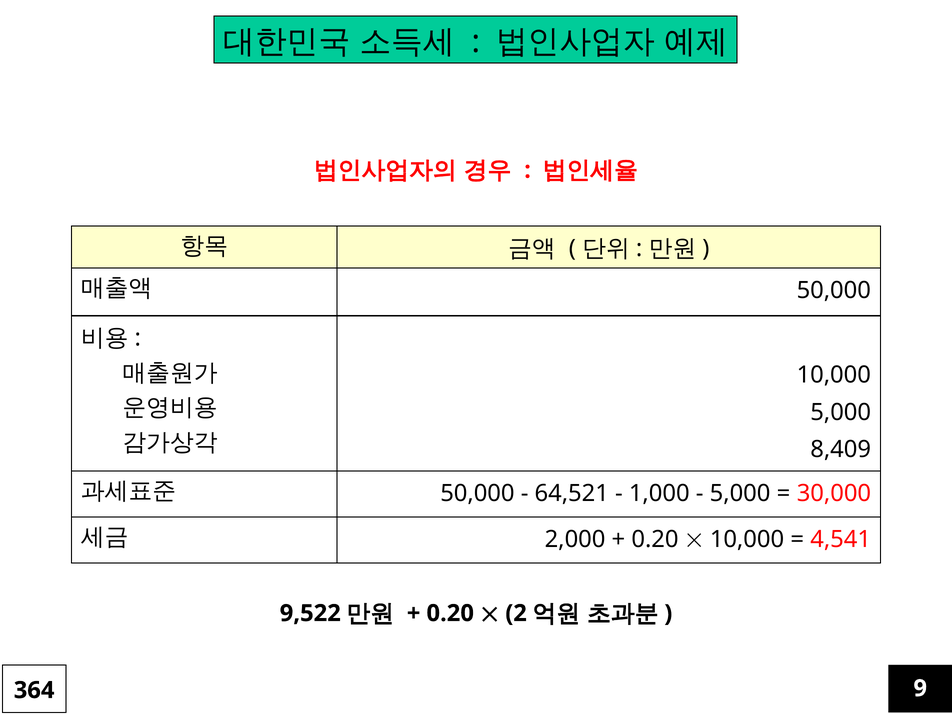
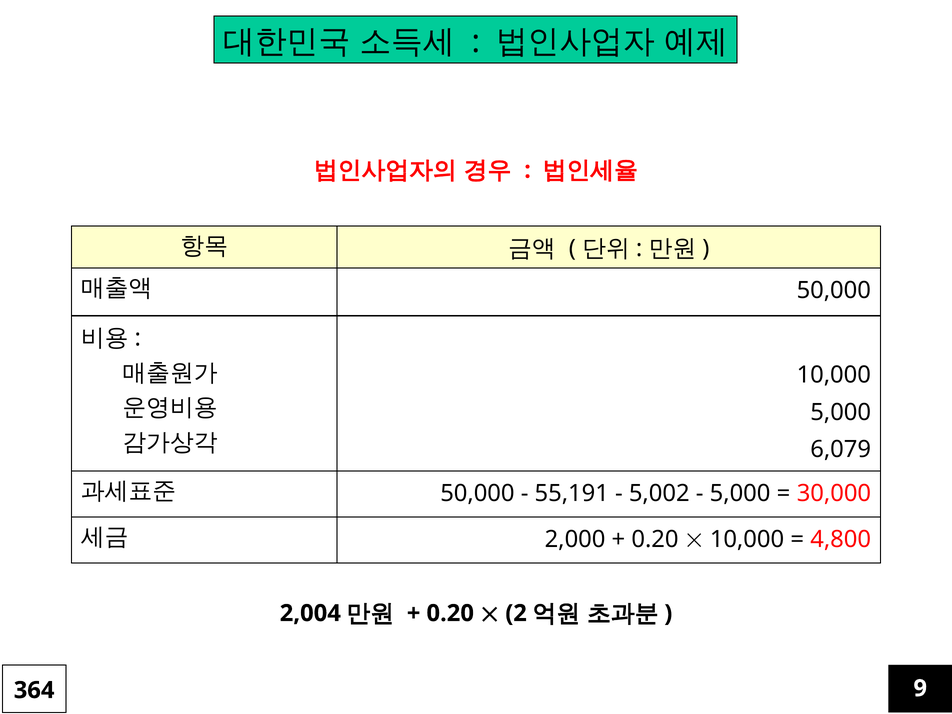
8,409: 8,409 -> 6,079 (841, 449)
64,521: 64,521 -> 55,191 (572, 493)
1,000: 1,000 -> 5,002 (659, 493)
4,541: 4,541 -> 4,800 (841, 539)
9,522: 9,522 -> 2,004 (310, 613)
